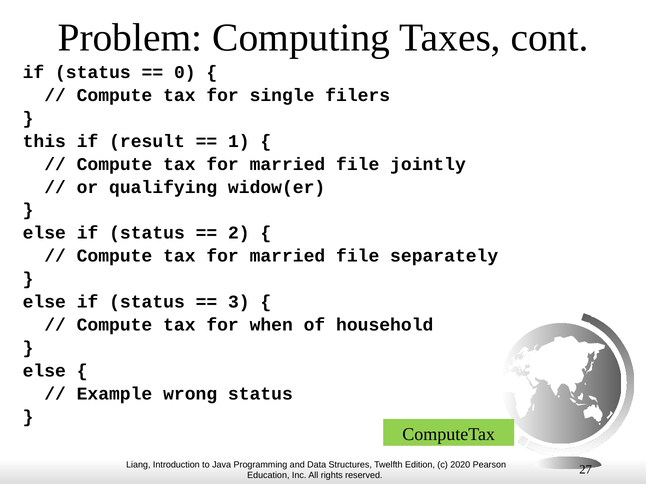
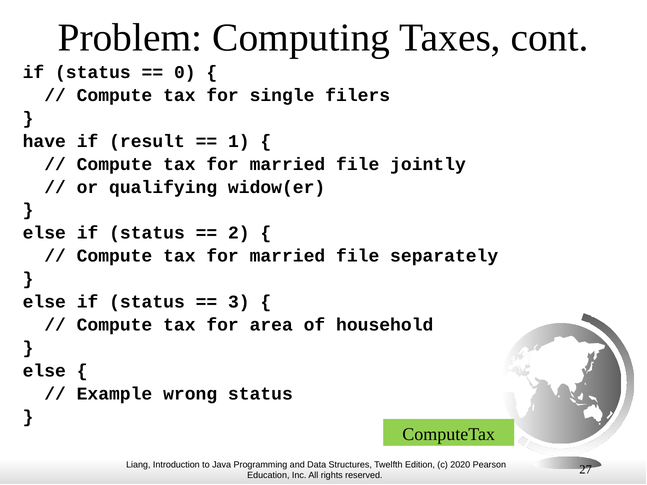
this: this -> have (44, 141)
when: when -> area (271, 325)
